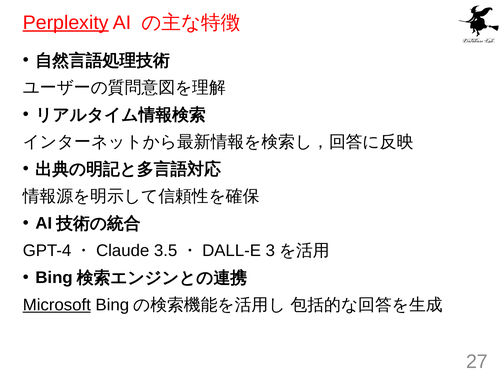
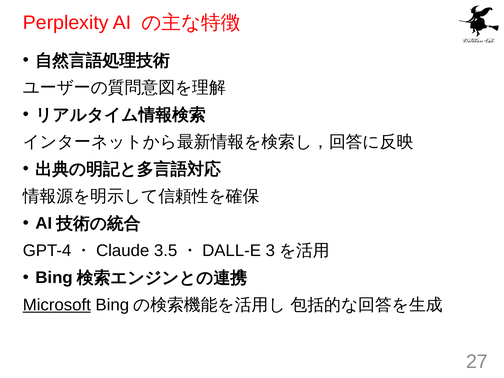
Perplexity underline: present -> none (66, 23)
